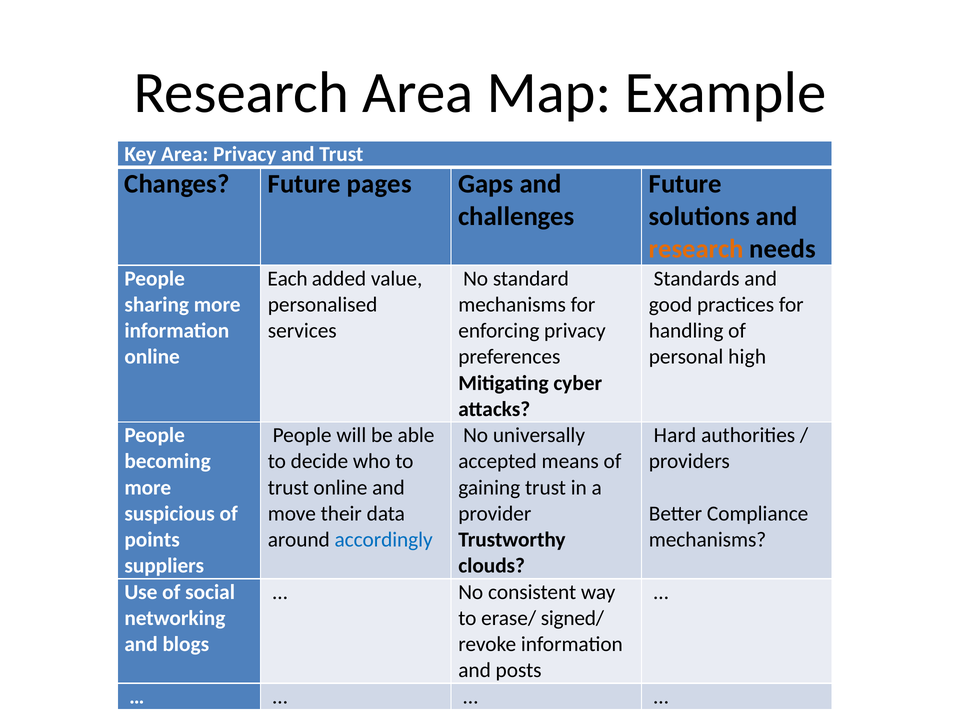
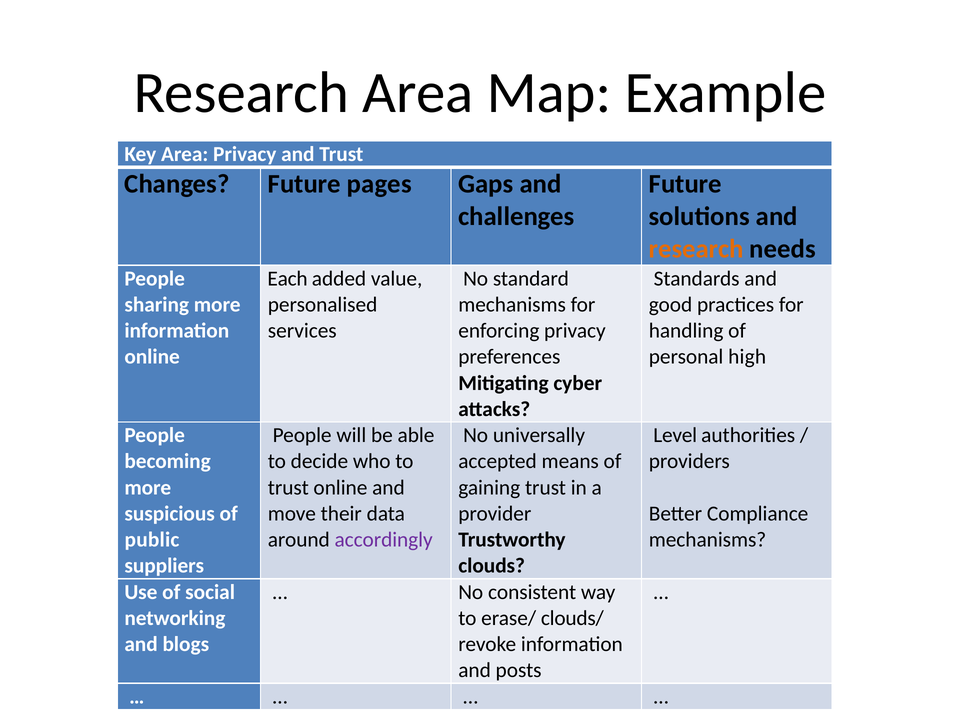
Hard: Hard -> Level (675, 435)
points: points -> public (152, 540)
accordingly colour: blue -> purple (384, 540)
signed/: signed/ -> clouds/ (572, 618)
